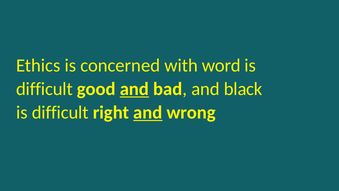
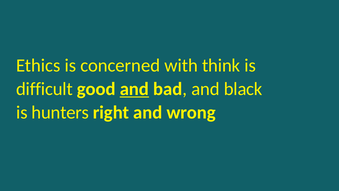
word: word -> think (221, 65)
difficult: difficult -> hunters (60, 112)
and underline: present -> none (148, 112)
